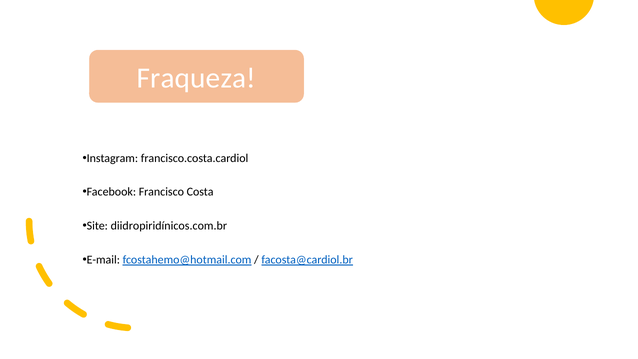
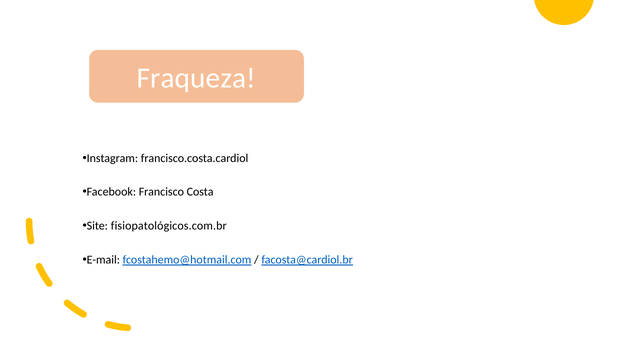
diidropiridínicos.com.br: diidropiridínicos.com.br -> fisiopatológicos.com.br (169, 226)
